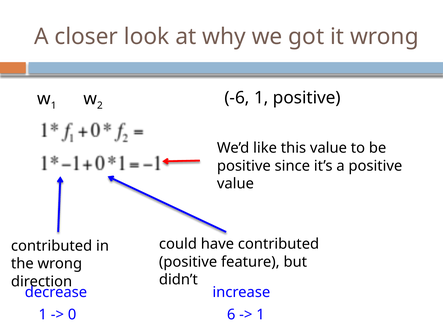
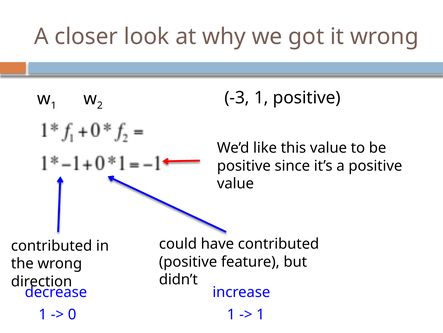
-6: -6 -> -3 (237, 98)
0 6: 6 -> 1 (231, 314)
